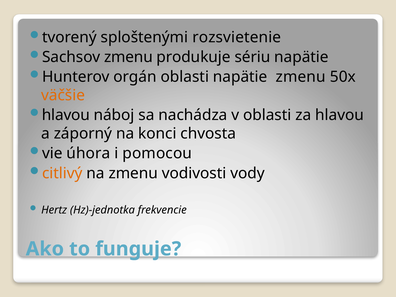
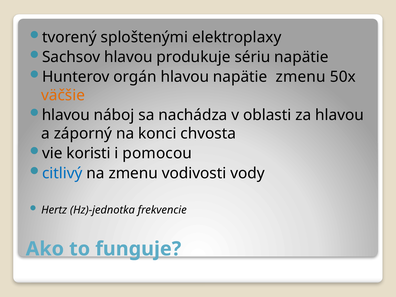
rozsvietenie: rozsvietenie -> elektroplaxy (237, 37)
Sachsov zmenu: zmenu -> hlavou (128, 57)
orgán oblasti: oblasti -> hlavou (185, 77)
úhora: úhora -> koristi (89, 153)
citlivý colour: orange -> blue (62, 173)
